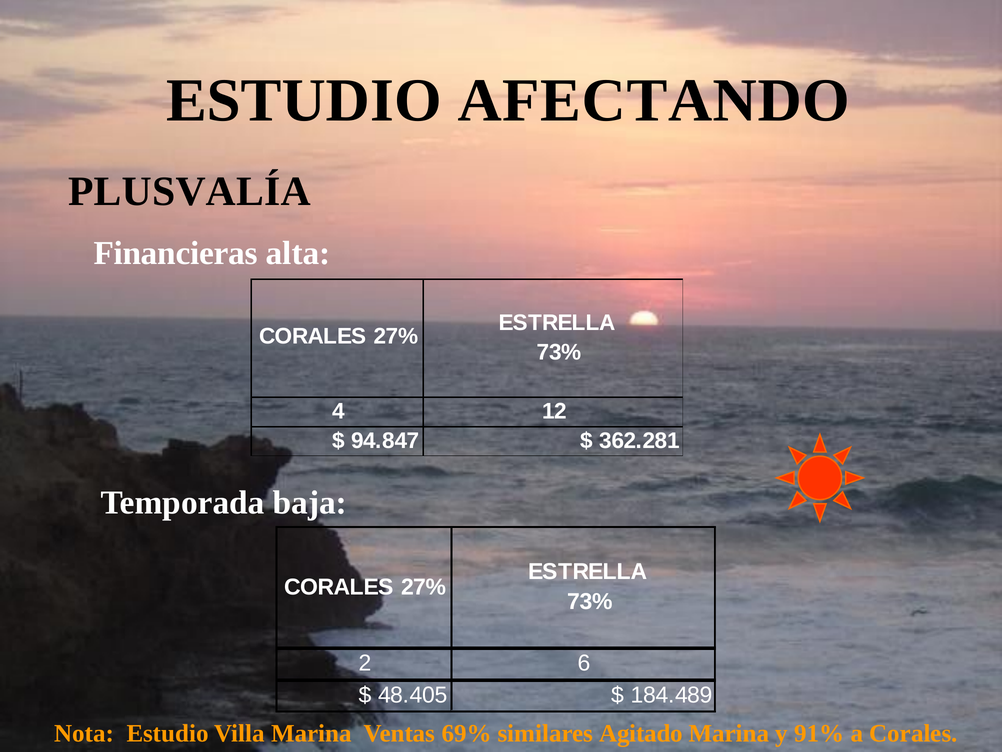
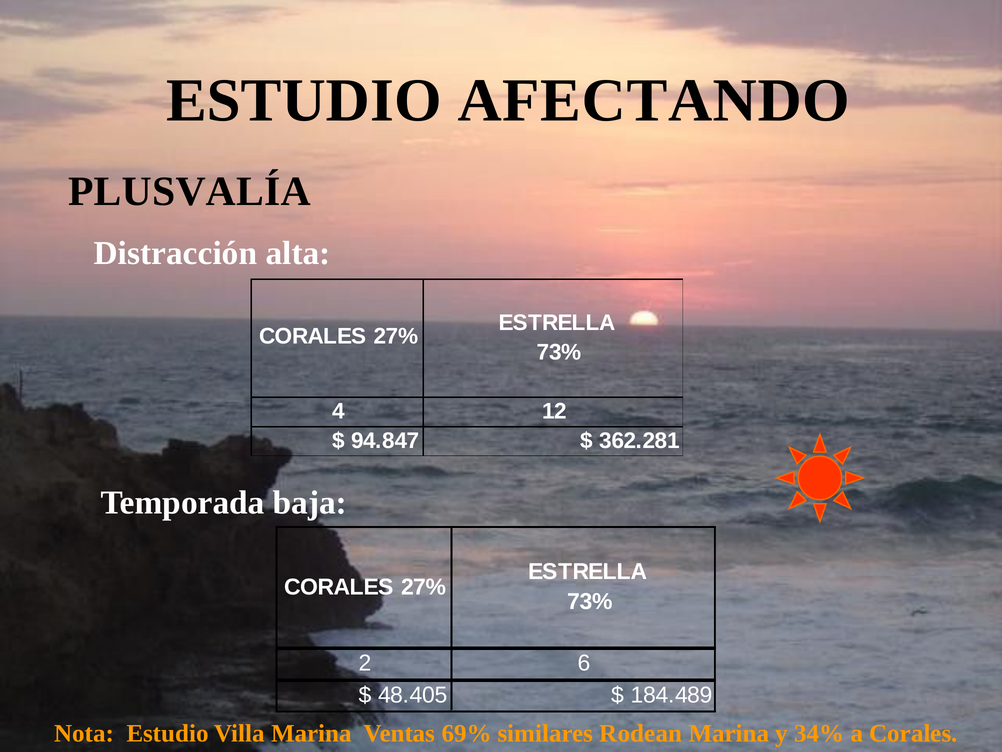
Financieras: Financieras -> Distracción (175, 253)
Agitado: Agitado -> Rodean (641, 733)
91%: 91% -> 34% (819, 733)
